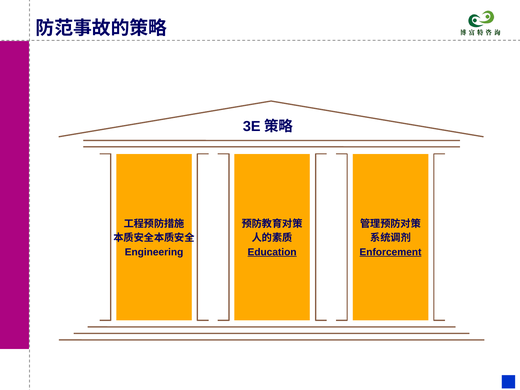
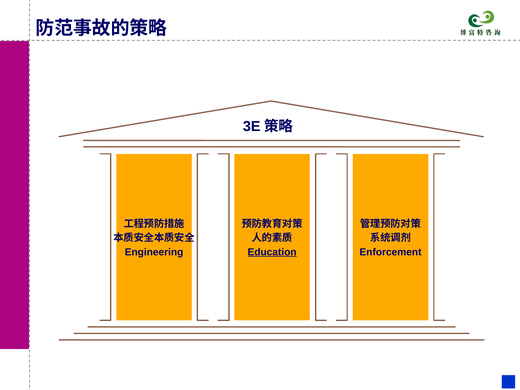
Enforcement underline: present -> none (391, 252)
